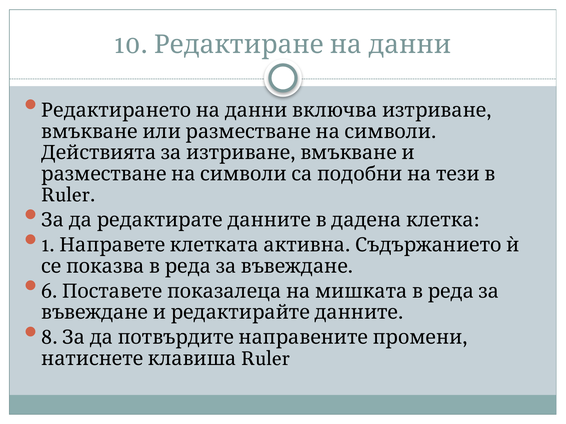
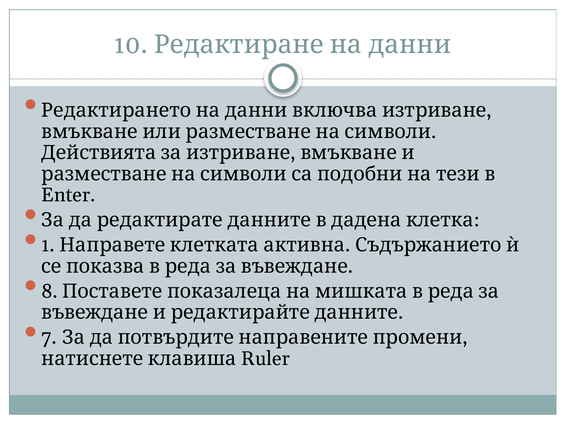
Ruler: Ruler -> Enter (68, 195)
6: 6 -> 8 (49, 292)
8: 8 -> 7 (49, 338)
